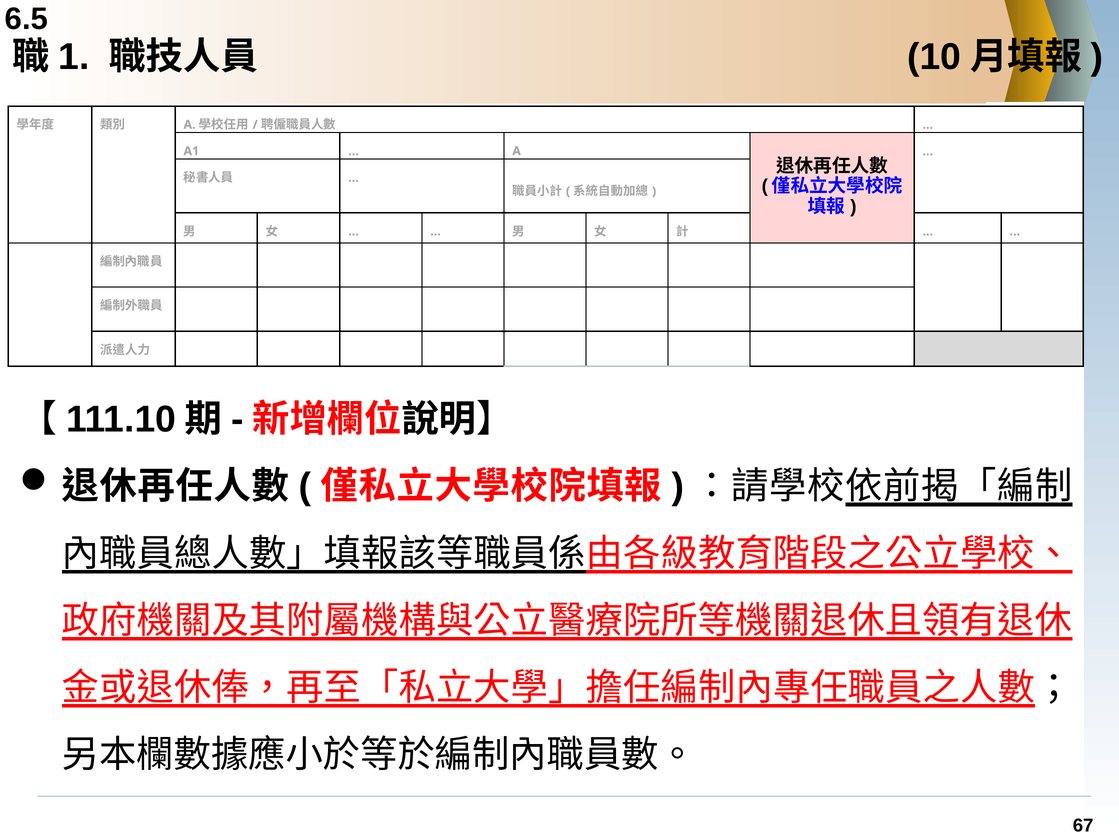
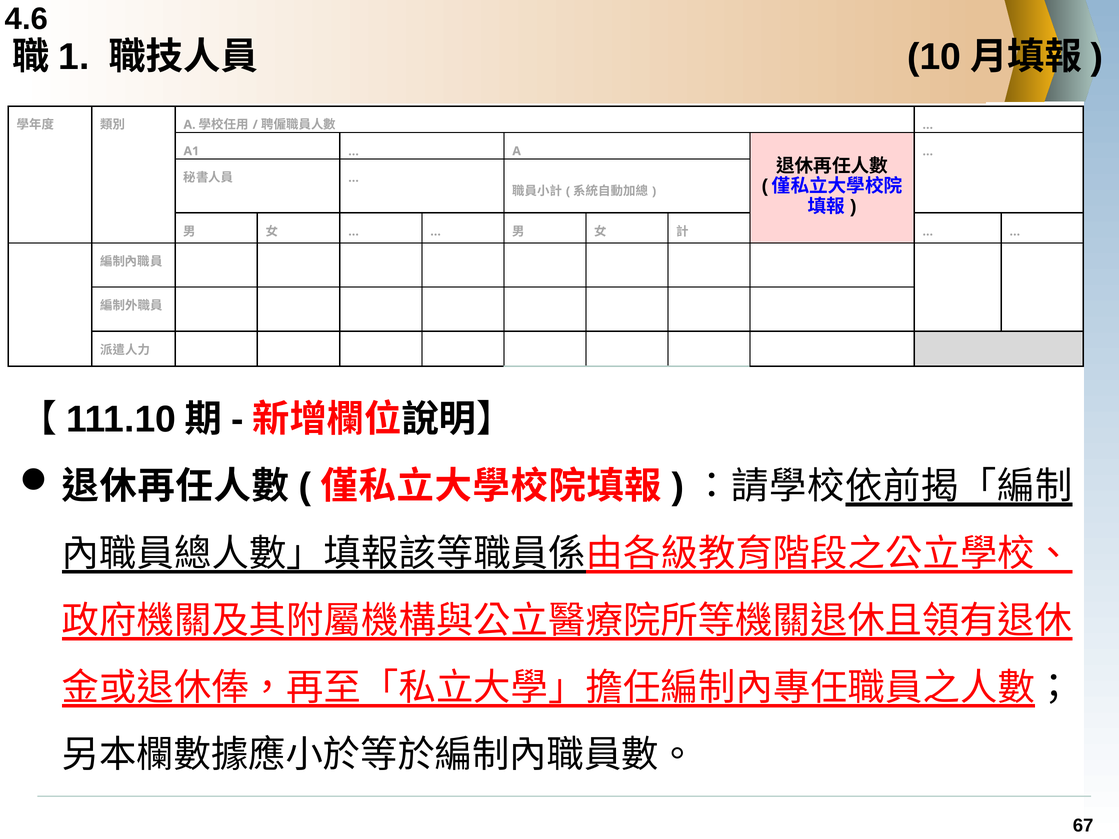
6.5: 6.5 -> 4.6 (26, 19)
